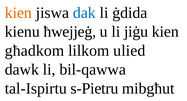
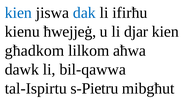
kien colour: orange -> blue (18, 13)
ġdida: ġdida -> ifirħu (130, 13)
jiġu: jiġu -> djar (136, 32)
ulied: ulied -> aħwa (129, 50)
